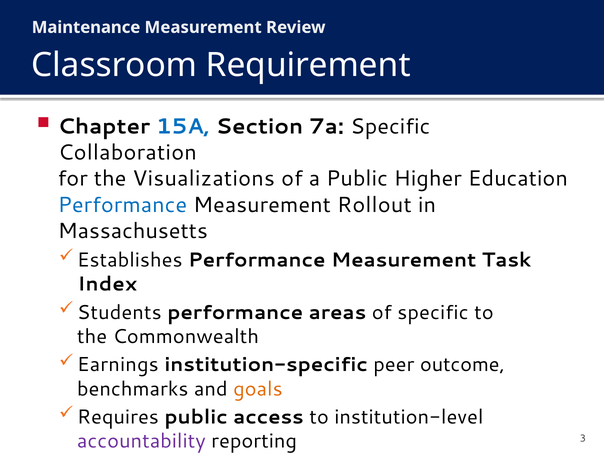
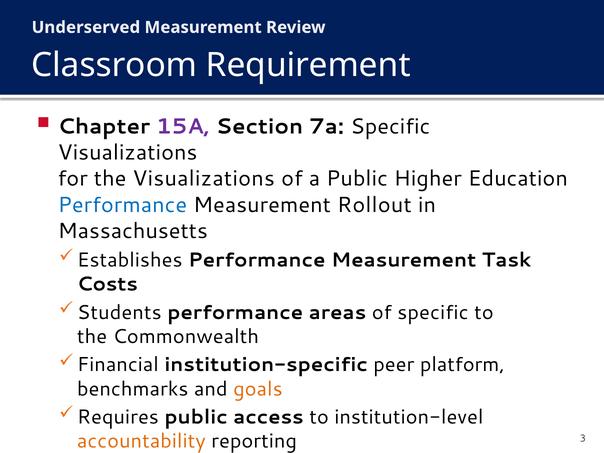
Maintenance: Maintenance -> Underserved (86, 27)
15A colour: blue -> purple (183, 126)
Collaboration: Collaboration -> Visualizations (128, 153)
Index: Index -> Costs (107, 284)
Earnings: Earnings -> Financial (118, 365)
outcome: outcome -> platform (462, 365)
accountability colour: purple -> orange (141, 441)
